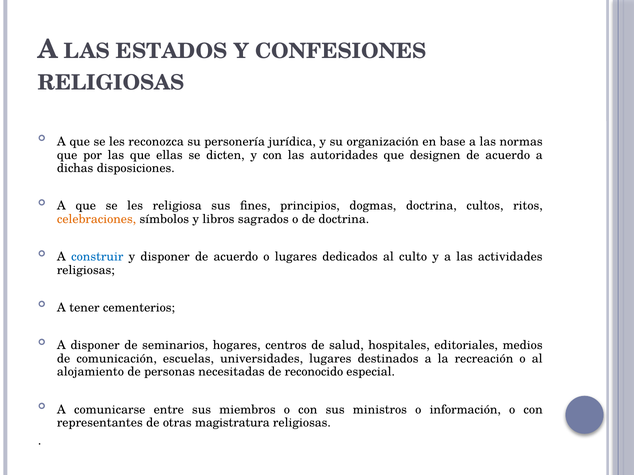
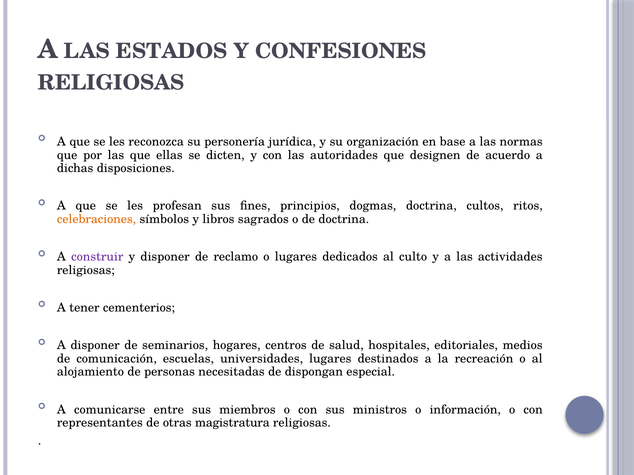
religiosa: religiosa -> profesan (177, 206)
construir colour: blue -> purple (97, 257)
disponer de acuerdo: acuerdo -> reclamo (236, 257)
reconocido: reconocido -> dispongan (314, 372)
